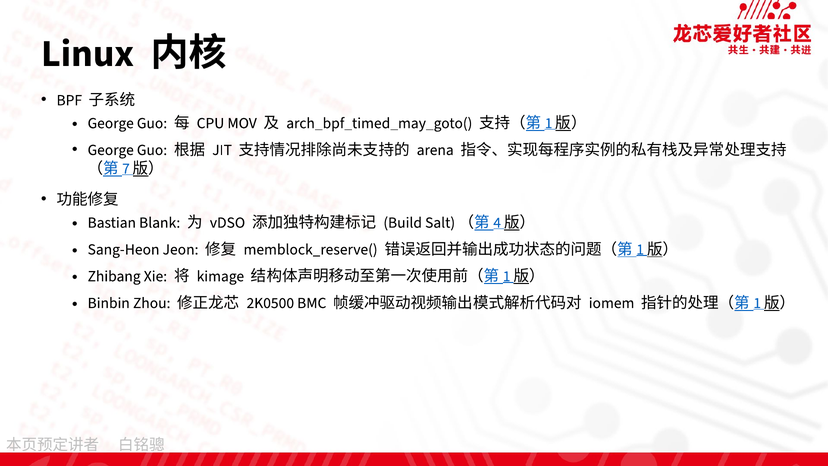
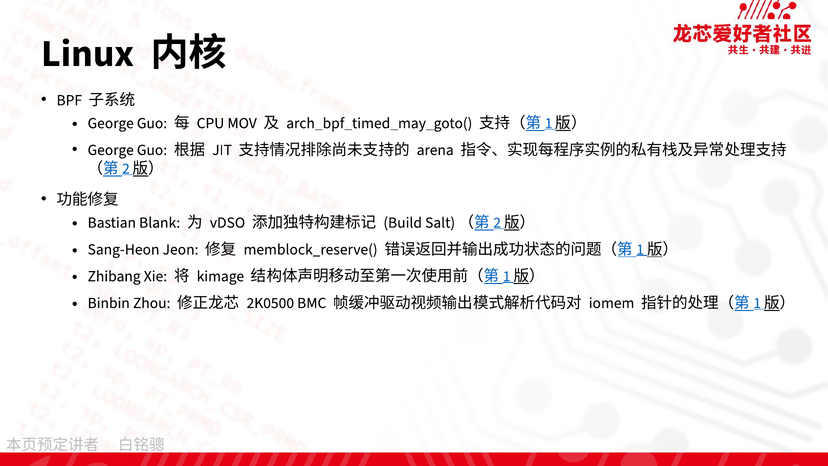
7: 7 -> 2 (126, 168)
4: 4 -> 2 (497, 222)
